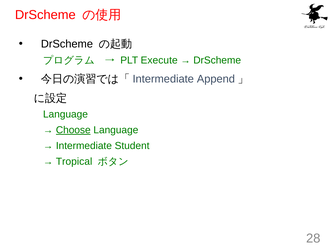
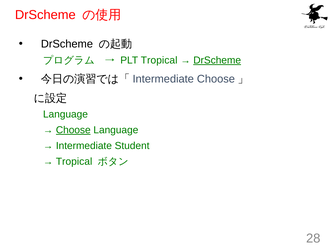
PLT Execute: Execute -> Tropical (159, 60)
DrScheme underline: none -> present (217, 60)
Intermediate Append: Append -> Choose (216, 79)
